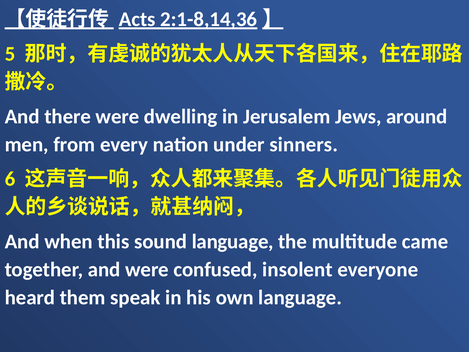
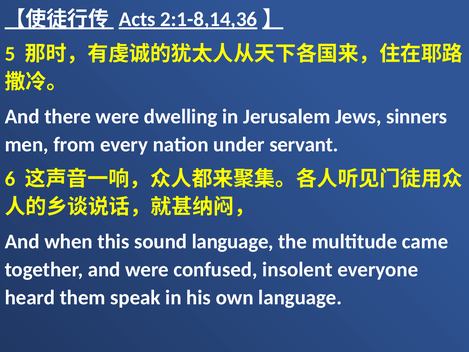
around: around -> sinners (417, 116)
sinners: sinners -> servant (304, 144)
